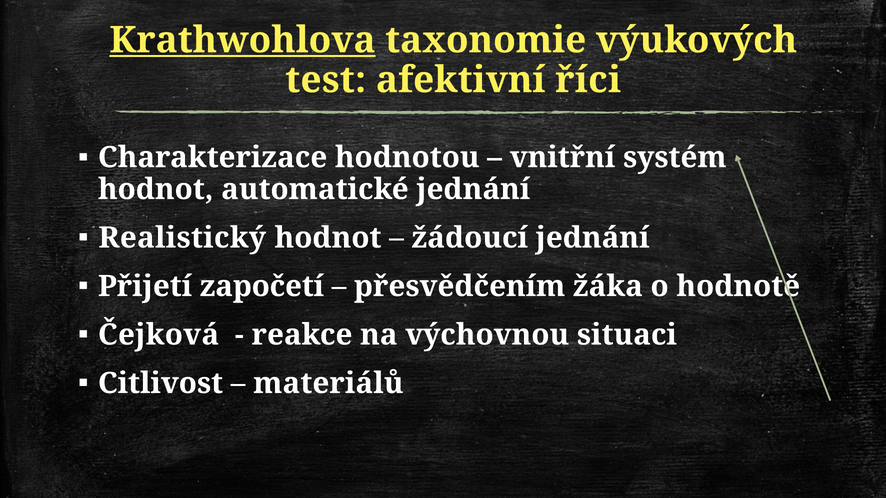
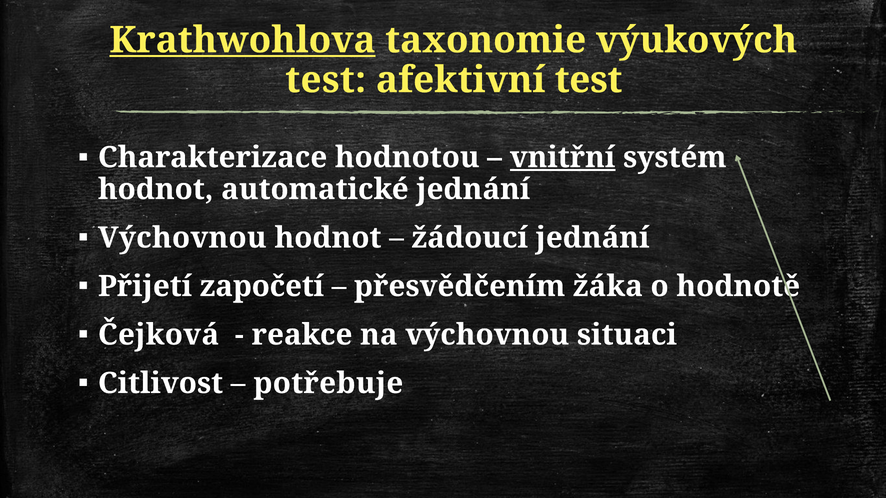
afektivní říci: říci -> test (589, 80)
vnitřní underline: none -> present (563, 158)
Realistický: Realistický -> Výchovnou (182, 238)
materiálů: materiálů -> potřebuje (328, 384)
